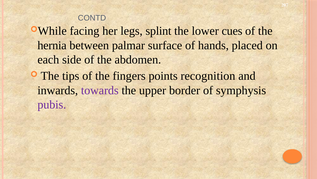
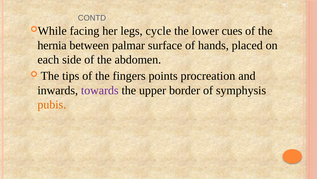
splint: splint -> cycle (158, 31)
recognition: recognition -> procreation (208, 76)
pubis colour: purple -> orange (52, 104)
